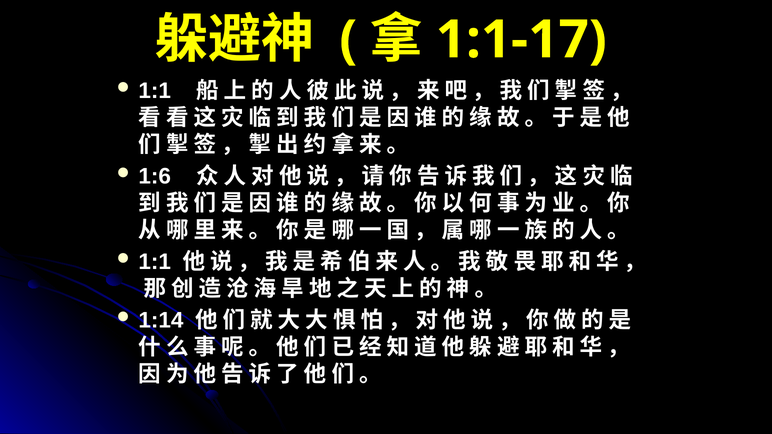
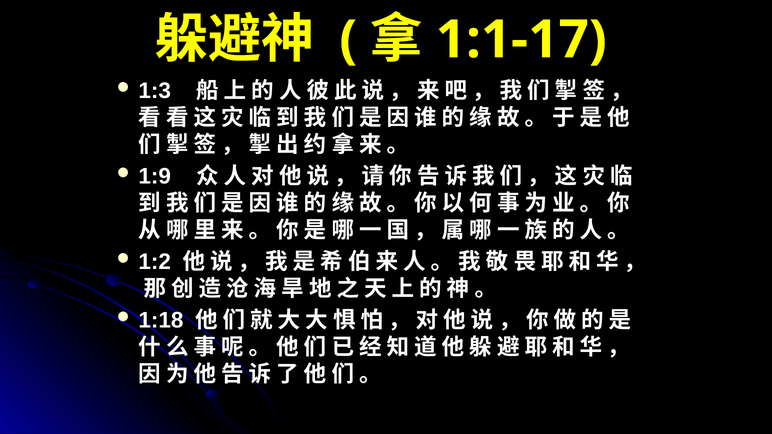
1:1: 1:1 -> 1:3 (155, 91)
1:6: 1:6 -> 1:9 (155, 176)
1:1: 1:1 -> 1:2 (155, 262)
1:14: 1:14 -> 1:18 (161, 320)
